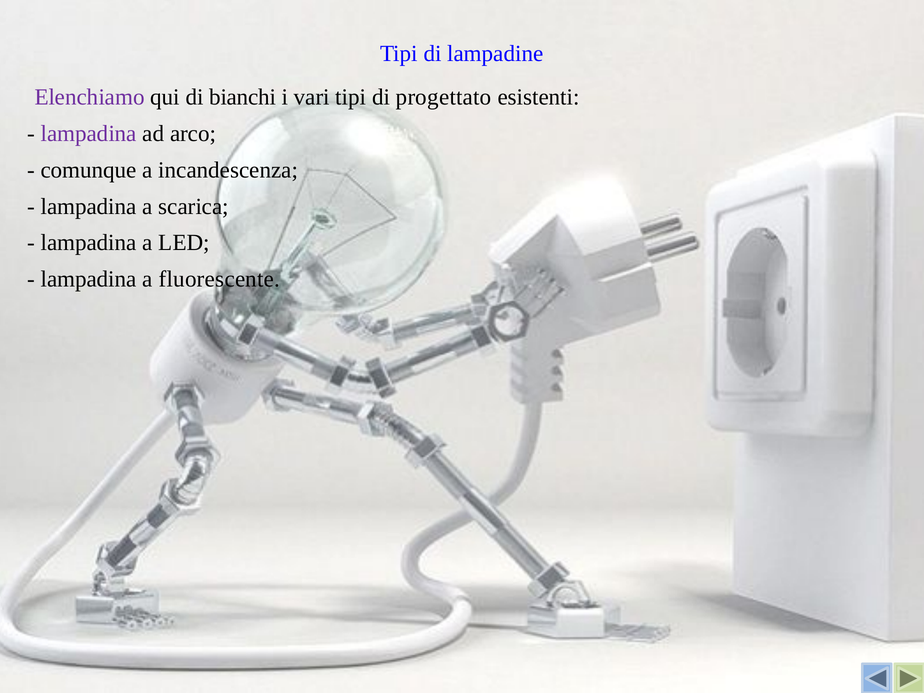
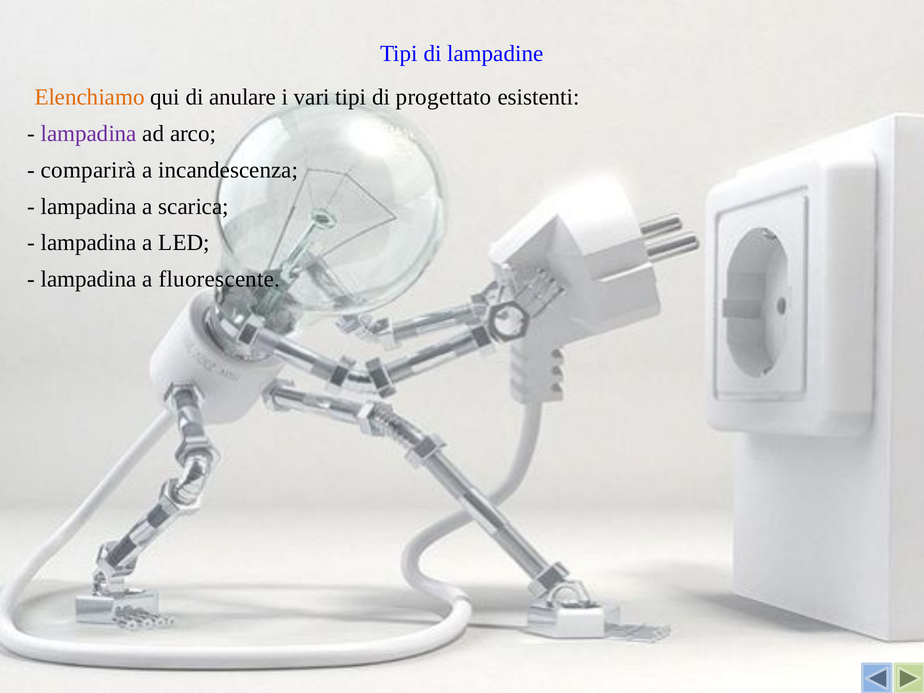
Elenchiamo colour: purple -> orange (90, 97)
bianchi: bianchi -> anulare (243, 97)
comunque: comunque -> comparirà (89, 170)
